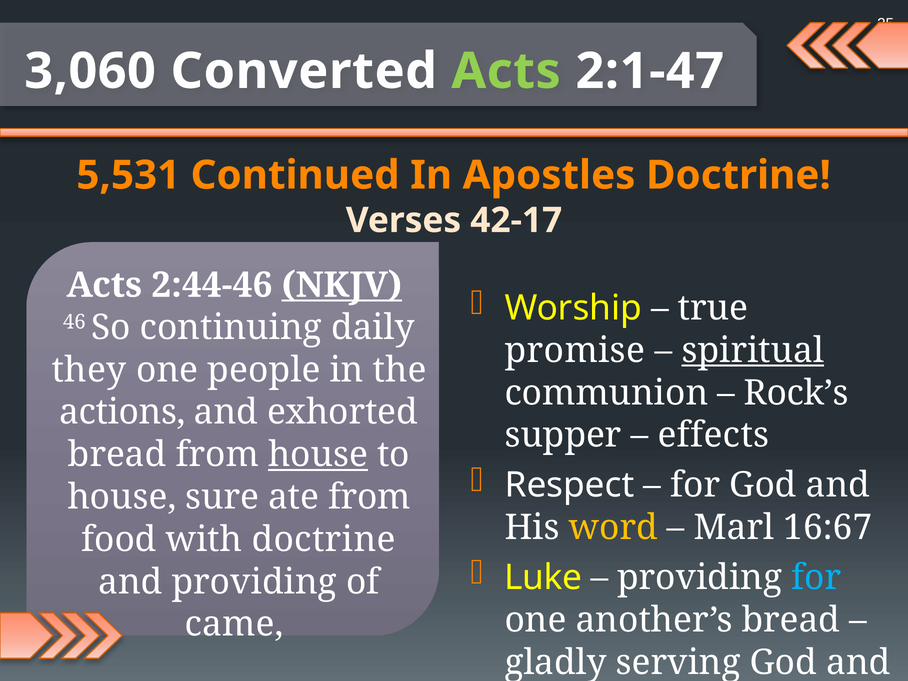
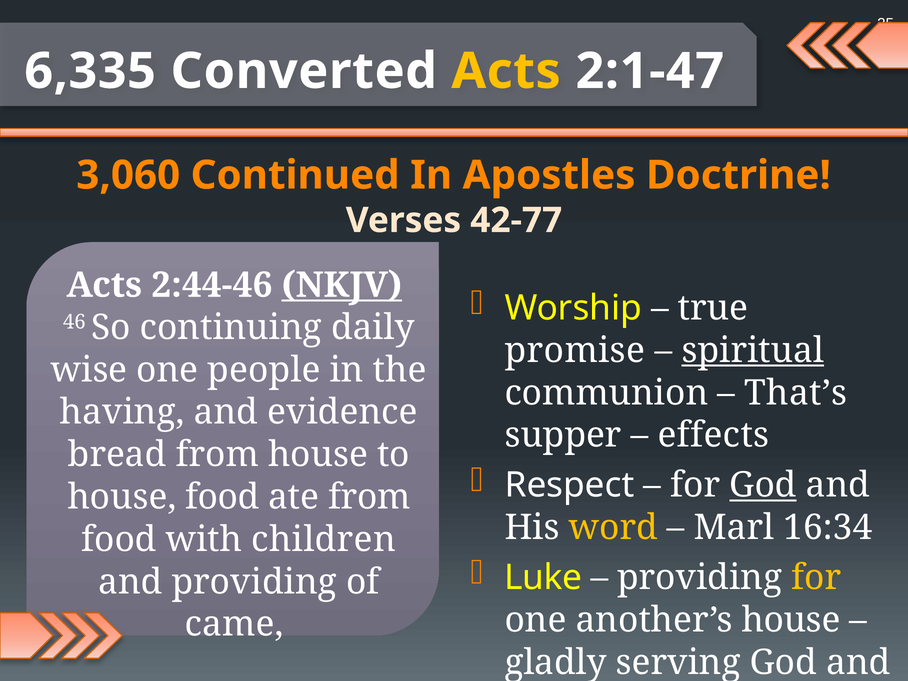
3,060: 3,060 -> 6,335 (90, 71)
Acts colour: light green -> yellow (506, 71)
5,531: 5,531 -> 3,060 (128, 175)
42-17: 42-17 -> 42-77 (516, 220)
they: they -> wise (89, 370)
Rock’s: Rock’s -> That’s (796, 393)
actions: actions -> having (122, 412)
exhorted: exhorted -> evidence (342, 412)
house underline: present -> none (318, 455)
God underline: none -> present (763, 485)
house sure: sure -> food (222, 497)
16:67: 16:67 -> 16:34 (828, 528)
with doctrine: doctrine -> children (324, 540)
for colour: light blue -> yellow (816, 578)
another’s bread: bread -> house (791, 620)
